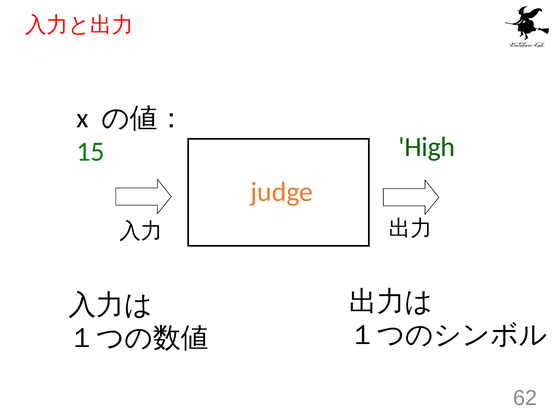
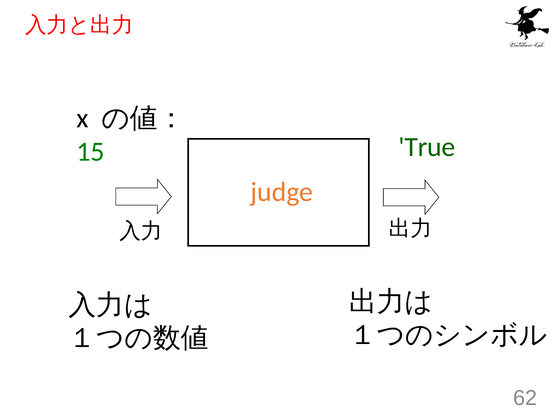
High: High -> True (427, 147)
